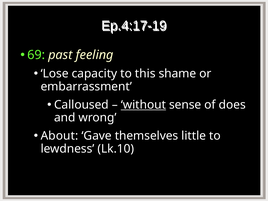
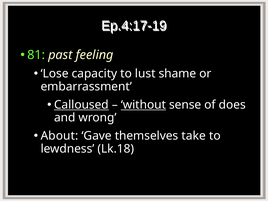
69: 69 -> 81 (36, 55)
this: this -> lust (145, 74)
Calloused underline: none -> present (81, 105)
little: little -> take (194, 136)
Lk.10: Lk.10 -> Lk.18 (116, 149)
